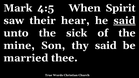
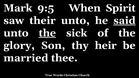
4:5: 4:5 -> 9:5 (46, 8)
their hear: hear -> unto (75, 21)
the underline: none -> present (47, 33)
mine: mine -> glory (19, 46)
thy said: said -> heir (106, 46)
